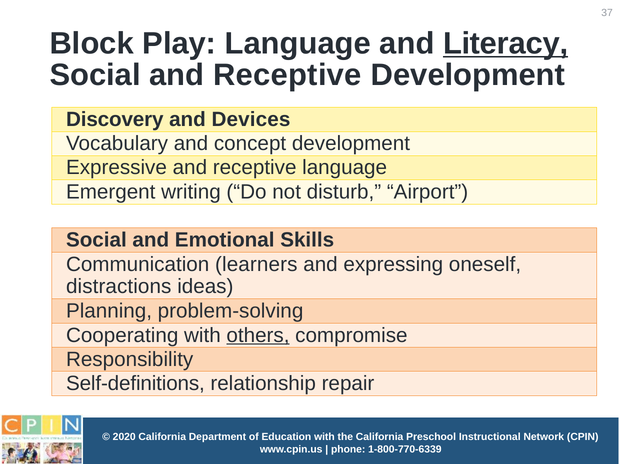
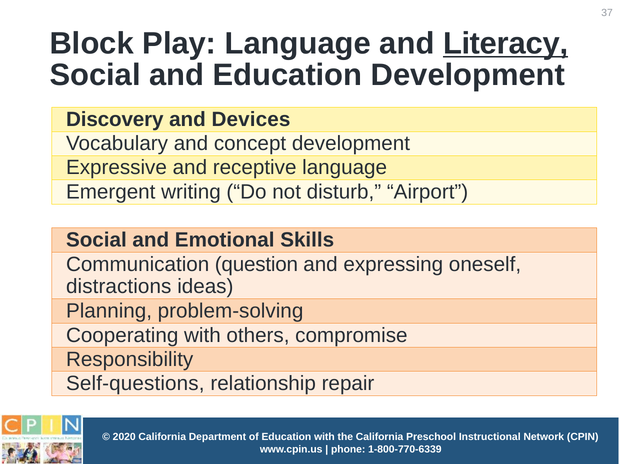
Social and Receptive: Receptive -> Education (287, 75)
learners: learners -> question (256, 264)
others underline: present -> none (258, 335)
Self-definitions: Self-definitions -> Self-questions (135, 384)
